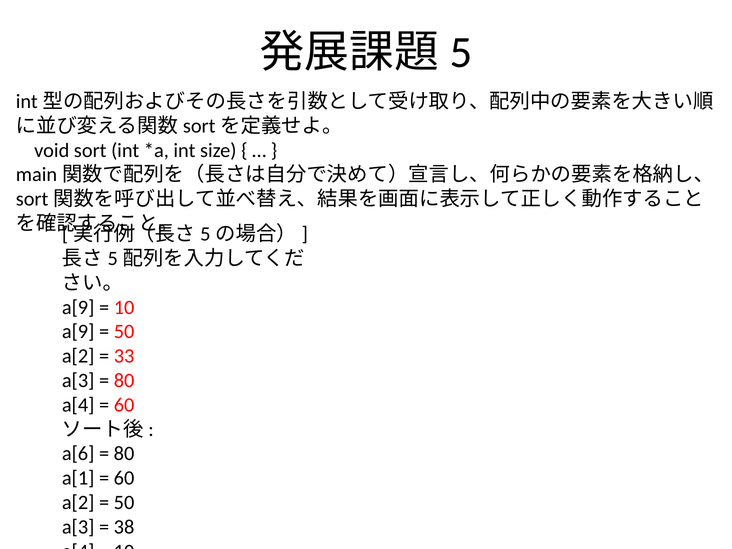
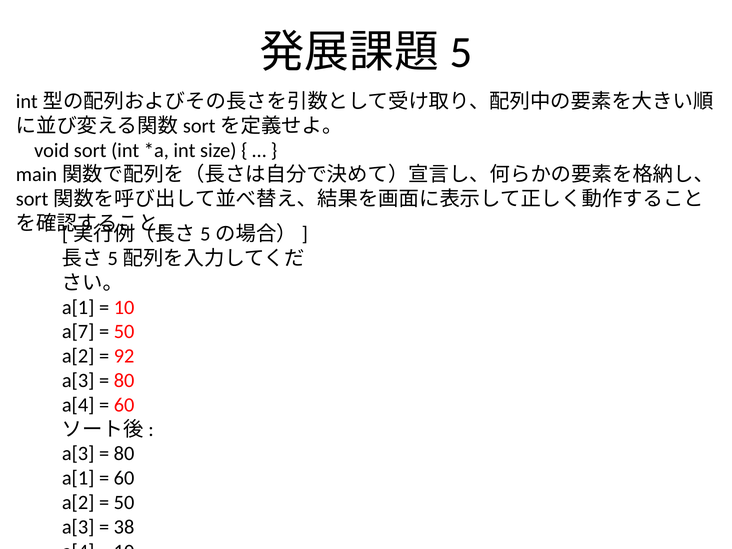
a[9: a[9 -> a[1 (78, 307)
a[9: a[9 -> a[7 (78, 332)
33: 33 -> 92 (124, 356)
a[6: a[6 -> a[3 (78, 454)
